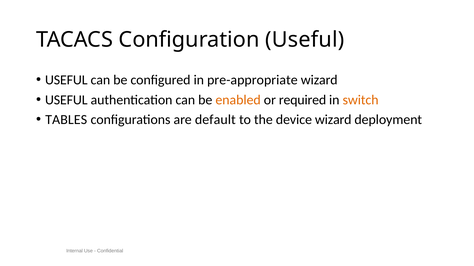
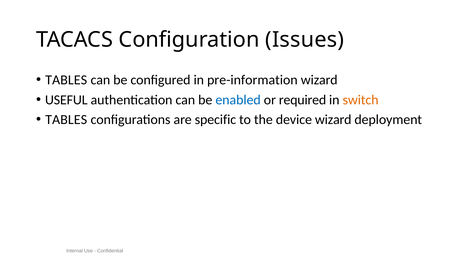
Configuration Useful: Useful -> Issues (305, 40)
USEFUL: USEFUL -> TABLES (66, 80)
pre-appropriate: pre-appropriate -> pre-information (252, 80)
enabled colour: orange -> blue (238, 100)
default: default -> specific (215, 120)
